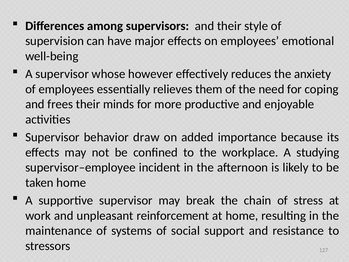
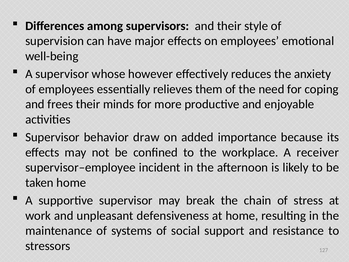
studying: studying -> receiver (318, 152)
reinforcement: reinforcement -> defensiveness (173, 215)
